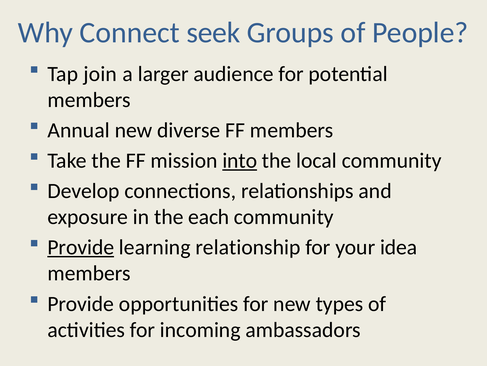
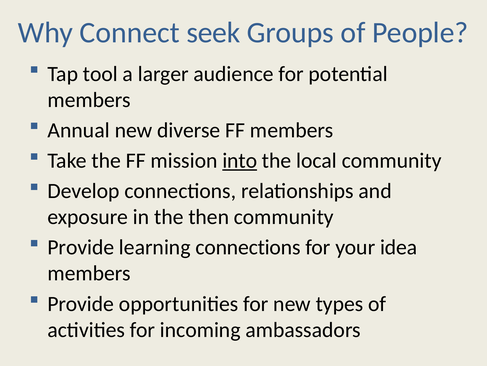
join: join -> tool (100, 74)
each: each -> then (209, 217)
Provide underline: present -> none (81, 247)
learning relationship: relationship -> connections (248, 247)
